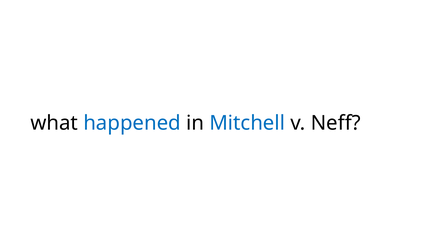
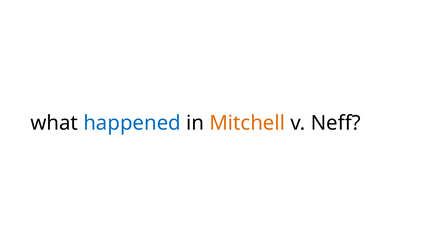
Mitchell colour: blue -> orange (247, 123)
